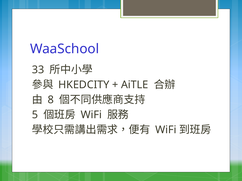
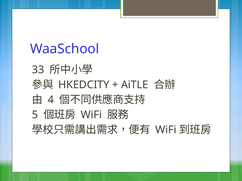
8: 8 -> 4 (51, 100)
